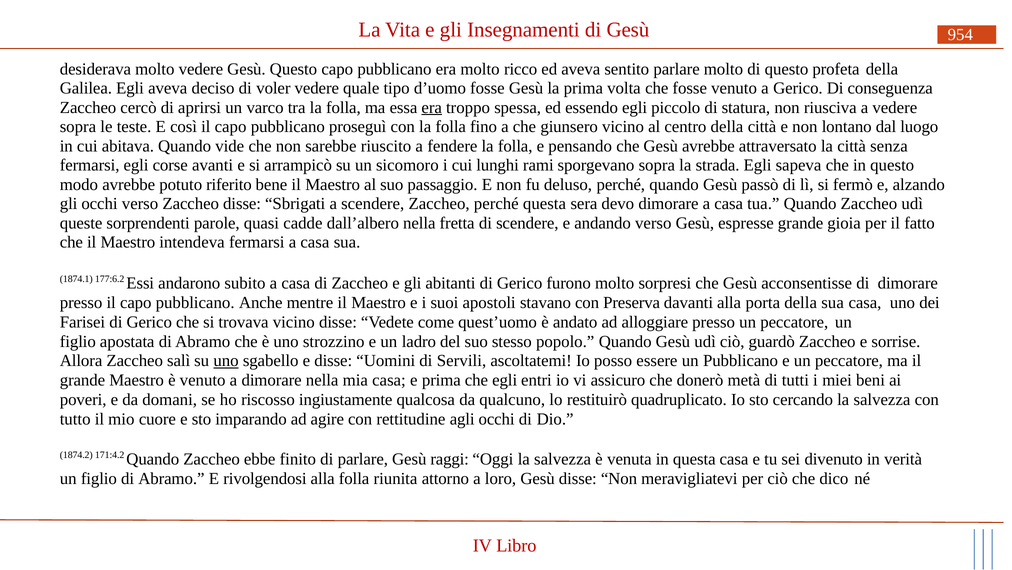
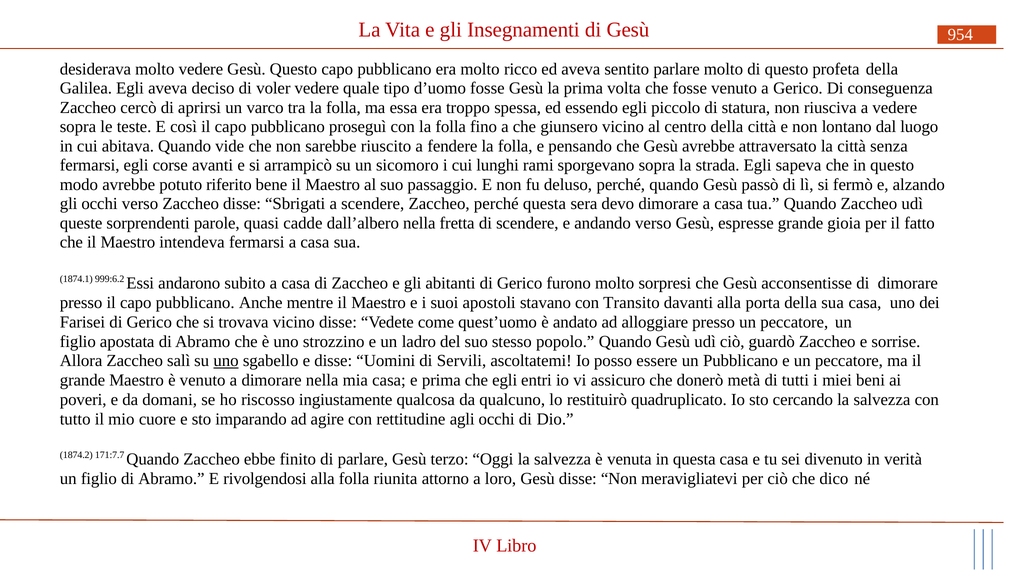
era underline: present -> none (432, 107)
177:6.2: 177:6.2 -> 999:6.2 (110, 279)
Preserva: Preserva -> Transito (631, 303)
171:4.2: 171:4.2 -> 171:7.7 (110, 455)
raggi: raggi -> terzo (450, 459)
